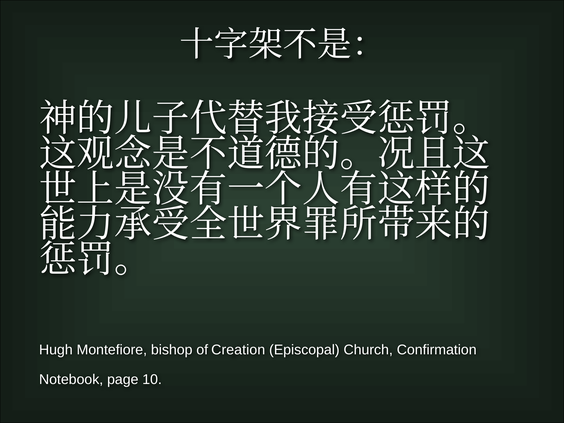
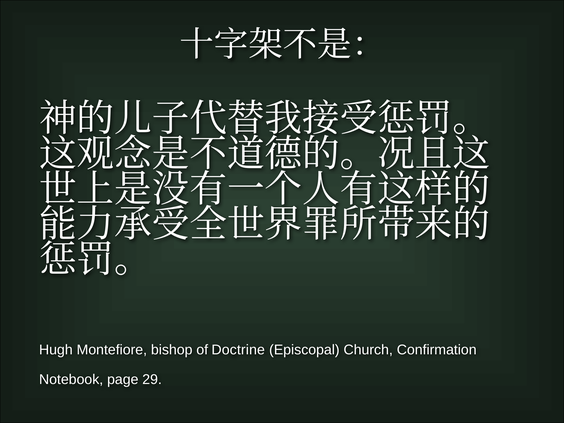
Creation: Creation -> Doctrine (238, 350)
10: 10 -> 29 (152, 380)
